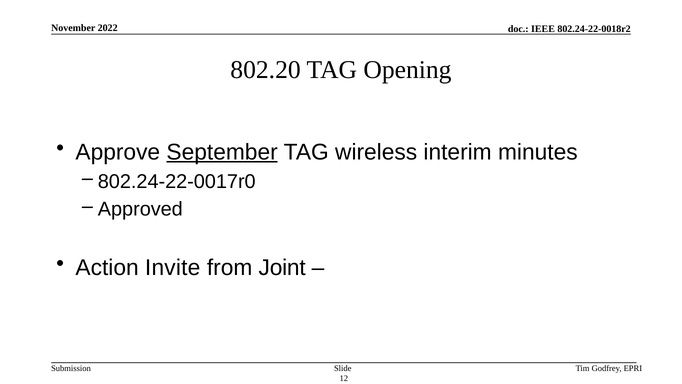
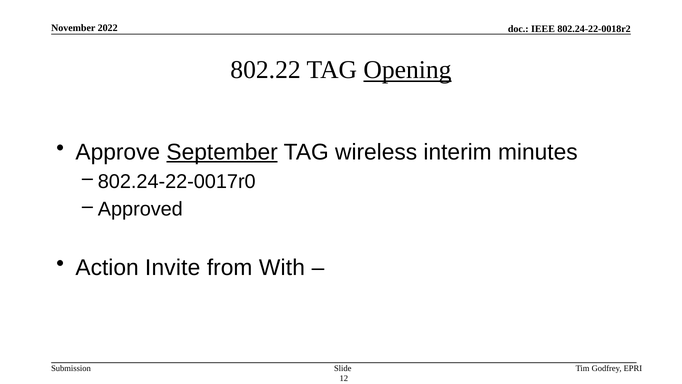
802.20: 802.20 -> 802.22 (266, 70)
Opening underline: none -> present (408, 70)
Joint: Joint -> With (282, 267)
